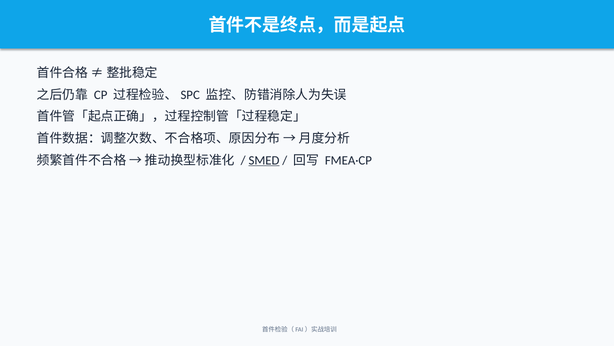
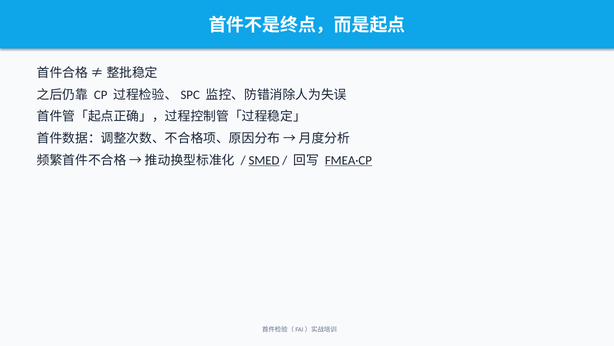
FMEA·CP underline: none -> present (348, 160)
